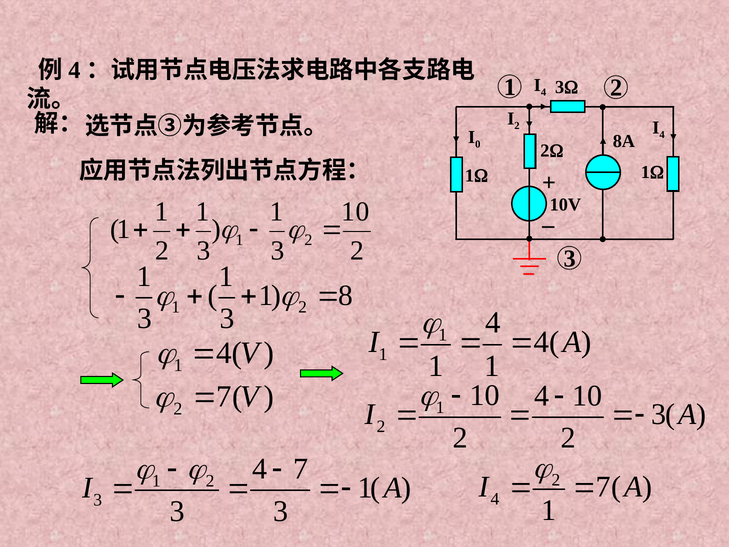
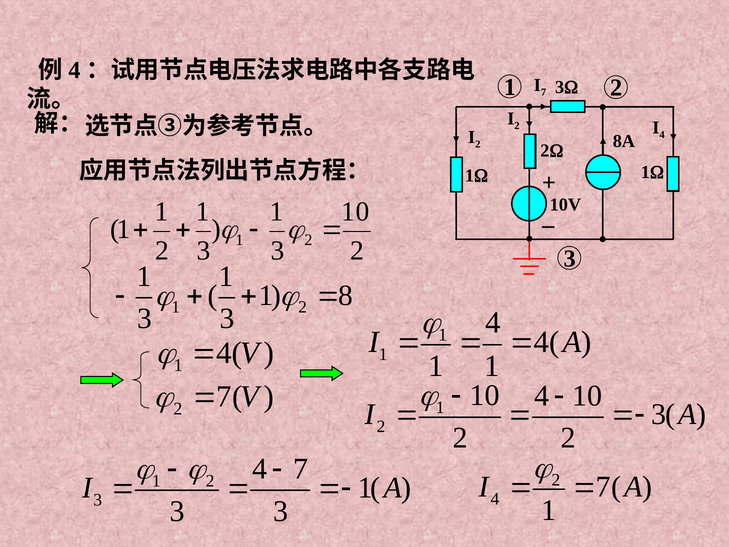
4: 4 -> 7 (544, 92)
0: 0 -> 2 (478, 144)
